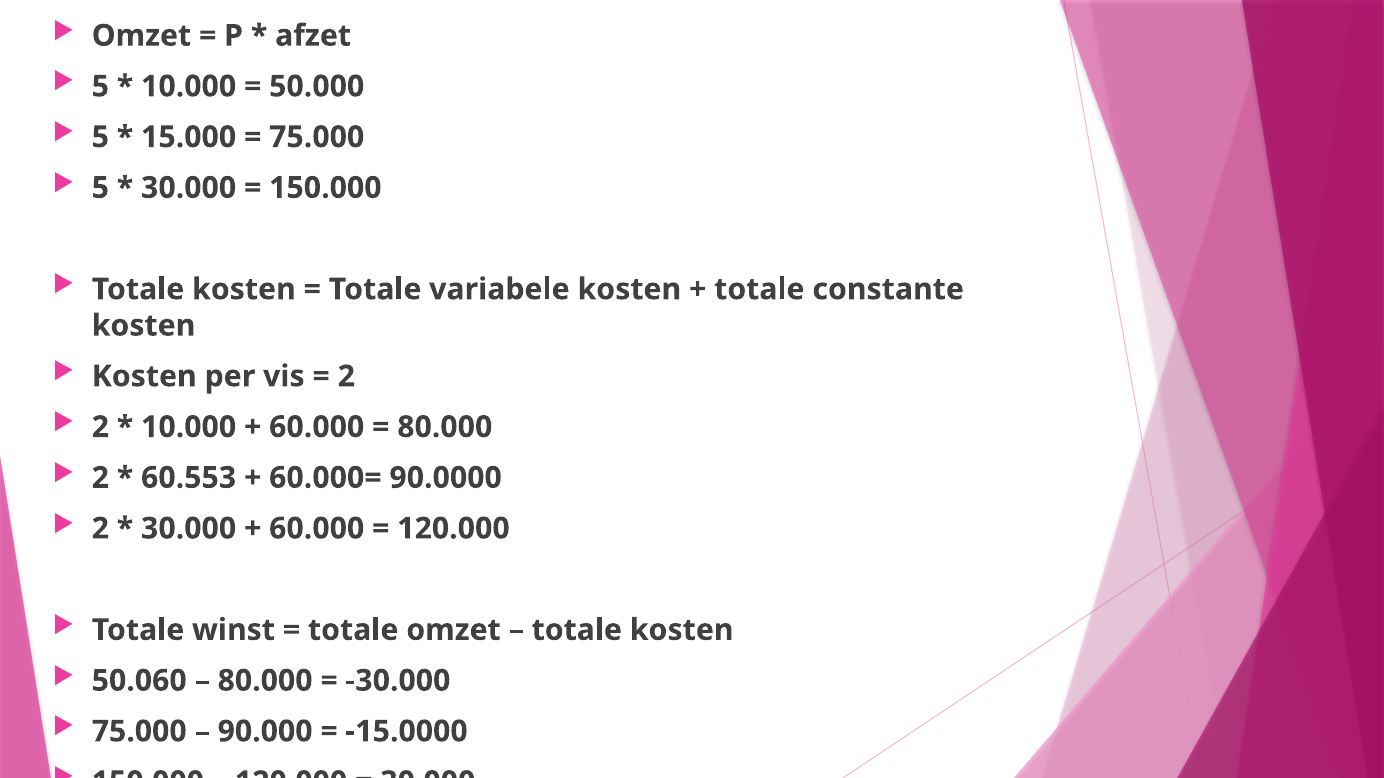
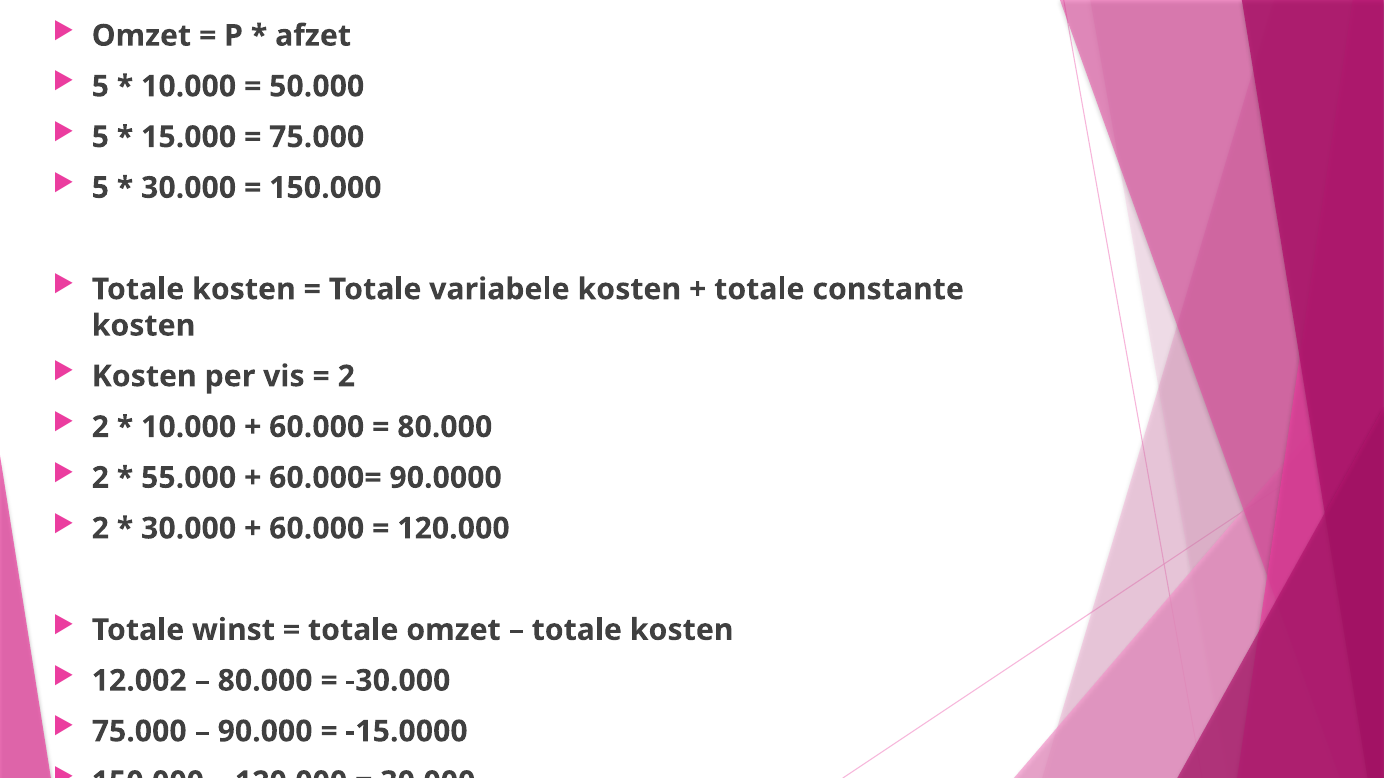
60.553: 60.553 -> 55.000 (189, 478)
50.060: 50.060 -> 12.002 (139, 681)
